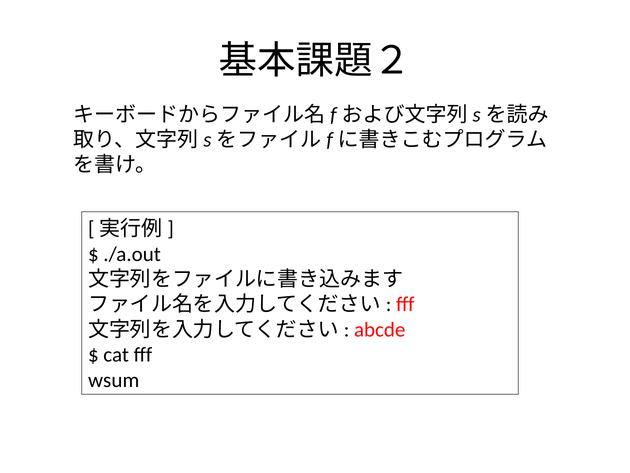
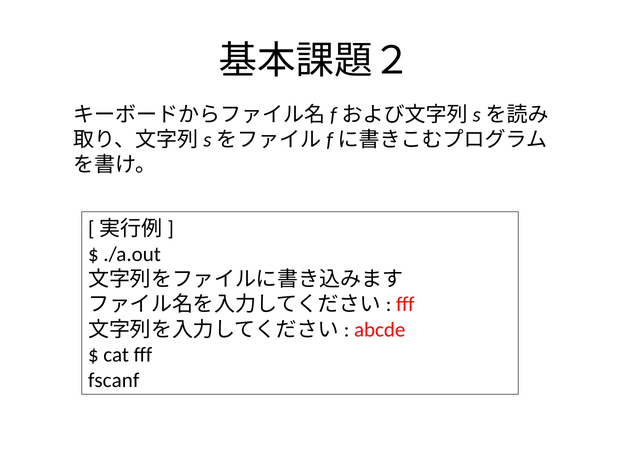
wsum: wsum -> fscanf (114, 380)
